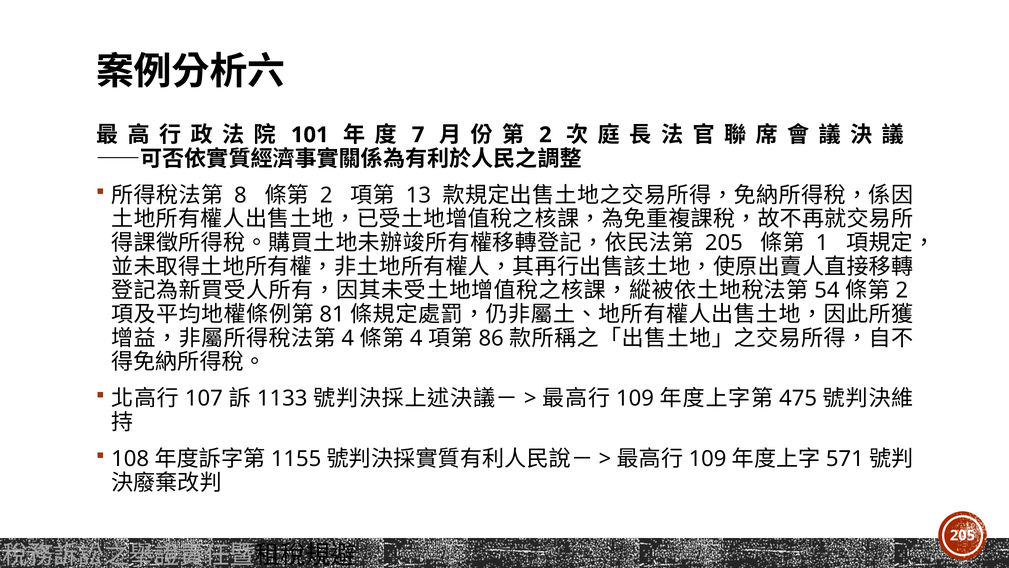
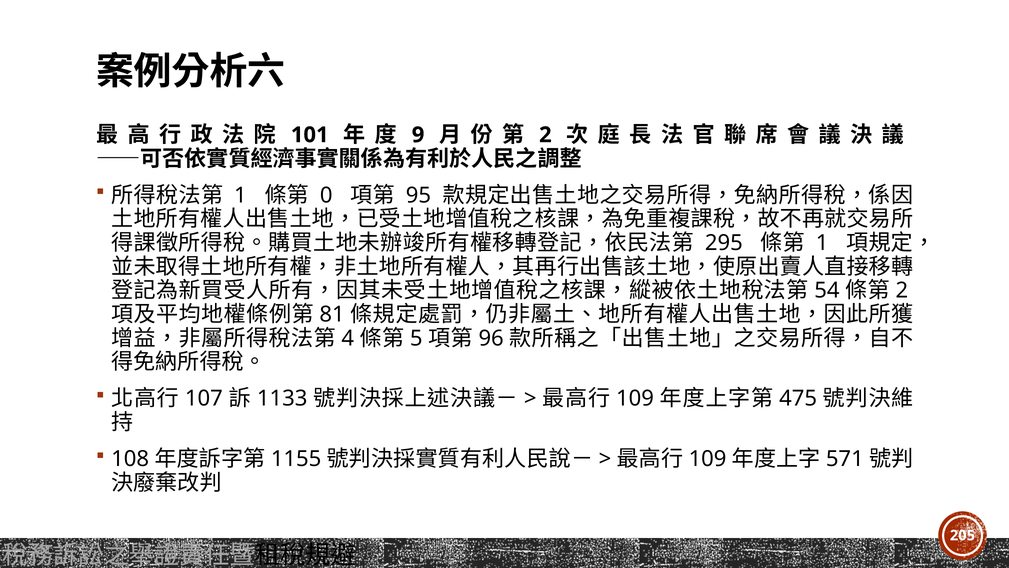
7: 7 -> 9 (418, 135)
8: 8 -> 1 (240, 195)
2: 2 -> 0 (326, 195)
13: 13 -> 95 (418, 195)
205: 205 -> 295 (724, 243)
4: 4 -> 5 (416, 338)
86: 86 -> 96 (491, 338)
